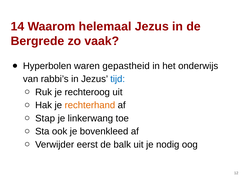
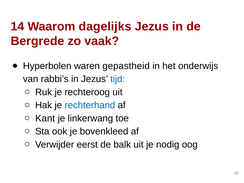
helemaal: helemaal -> dagelijks (105, 26)
rechterhand colour: orange -> blue (90, 105)
Stap: Stap -> Kant (45, 118)
